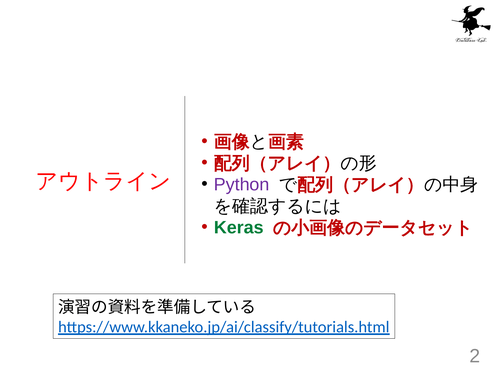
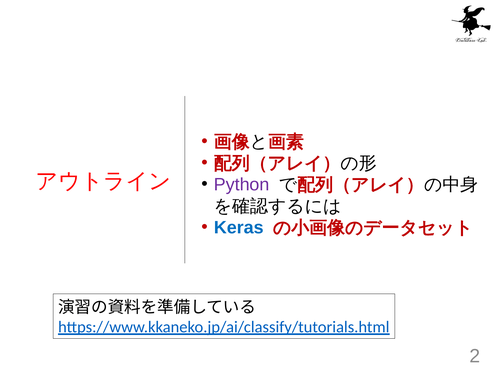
Keras colour: green -> blue (239, 228)
